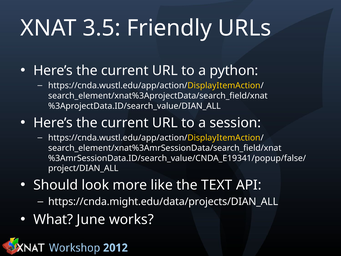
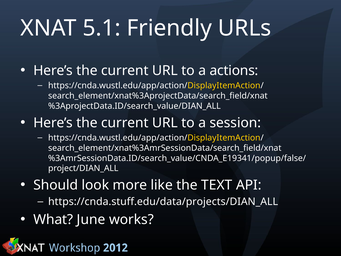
3.5: 3.5 -> 5.1 (102, 28)
python: python -> actions (234, 71)
https://cnda.might.edu/data/projects/DIAN_ALL: https://cnda.might.edu/data/projects/DIAN_ALL -> https://cnda.stuff.edu/data/projects/DIAN_ALL (163, 202)
